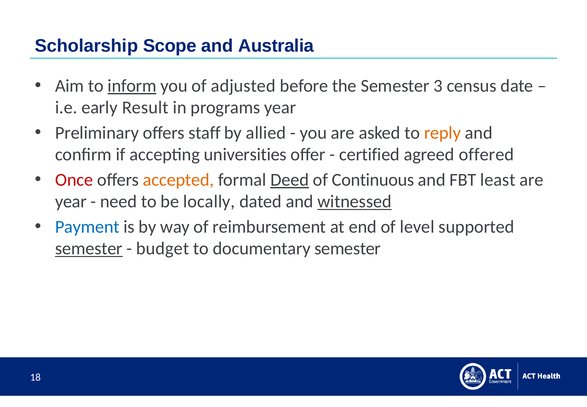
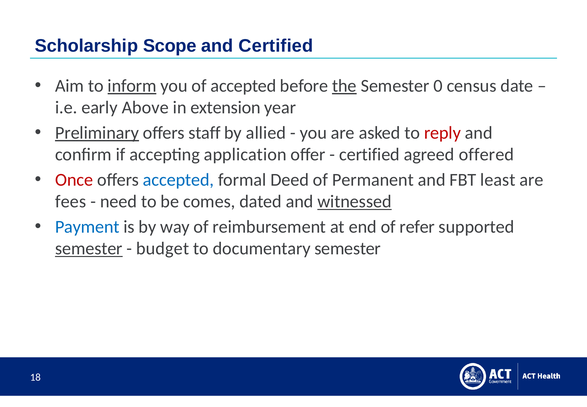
and Australia: Australia -> Certified (276, 46)
of adjusted: adjusted -> accepted (243, 86)
the underline: none -> present (344, 86)
3: 3 -> 0 (438, 86)
Result: Result -> Above (145, 107)
programs: programs -> extension (225, 107)
Preliminary underline: none -> present (97, 133)
reply colour: orange -> red (442, 133)
universities: universities -> application (245, 154)
accepted colour: orange -> blue (179, 180)
Deed underline: present -> none (290, 180)
Continuous: Continuous -> Permanent (373, 180)
year: year -> fees (71, 201)
locally: locally -> comes (209, 201)
level: level -> refer (417, 227)
